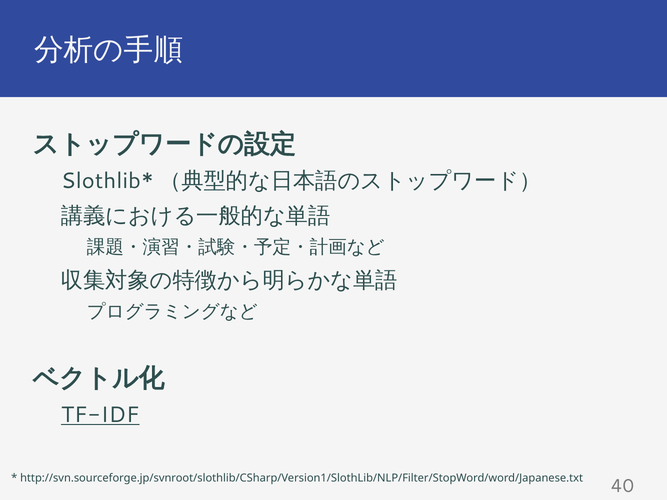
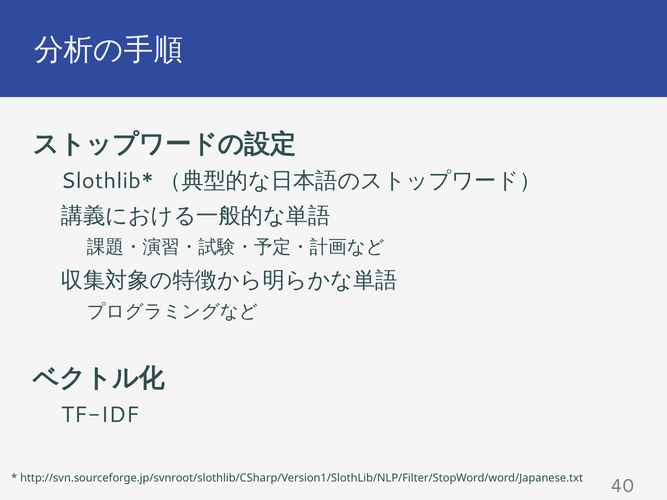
TF-IDF underline: present -> none (100, 415)
